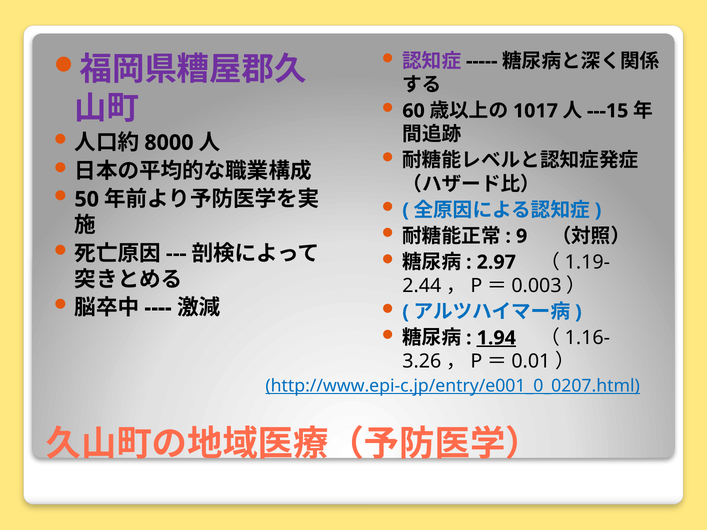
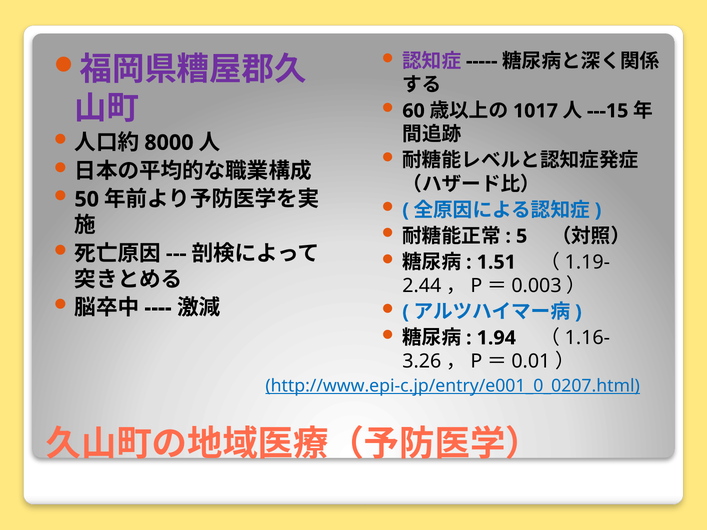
9: 9 -> 5 (522, 236)
2.97: 2.97 -> 1.51 (496, 262)
1.94 underline: present -> none (496, 338)
